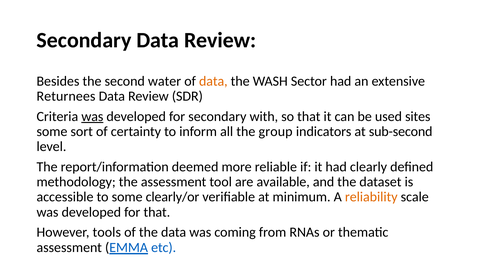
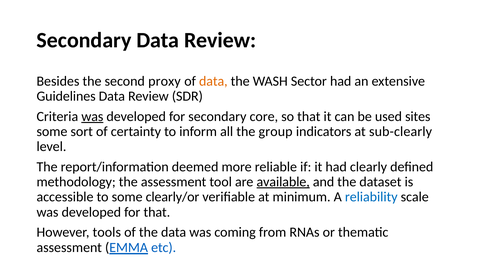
water: water -> proxy (164, 81)
Returnees: Returnees -> Guidelines (66, 96)
with: with -> core (264, 116)
sub-second: sub-second -> sub-clearly (401, 131)
available underline: none -> present (283, 182)
reliability colour: orange -> blue (371, 197)
